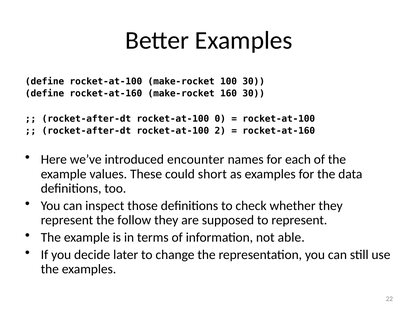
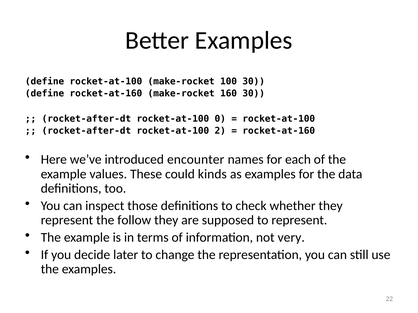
short: short -> kinds (212, 174)
able: able -> very (291, 238)
